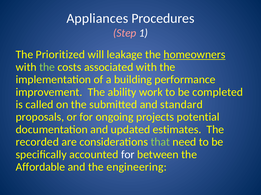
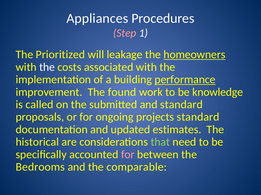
the colour: light green -> white (47, 67)
performance underline: none -> present (185, 80)
ability: ability -> found (122, 92)
completed: completed -> knowledge (218, 92)
projects potential: potential -> standard (198, 117)
recorded: recorded -> historical (37, 143)
for colour: white -> pink (128, 155)
Affordable: Affordable -> Bedrooms (40, 168)
engineering: engineering -> comparable (137, 168)
